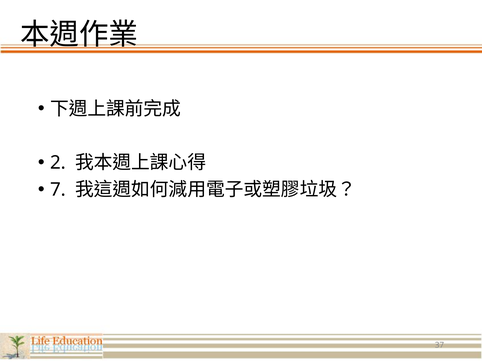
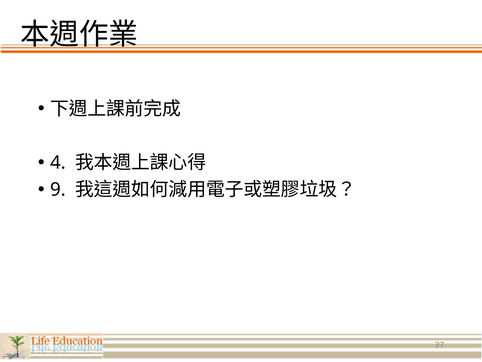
2: 2 -> 4 (58, 163)
7: 7 -> 9 (58, 189)
